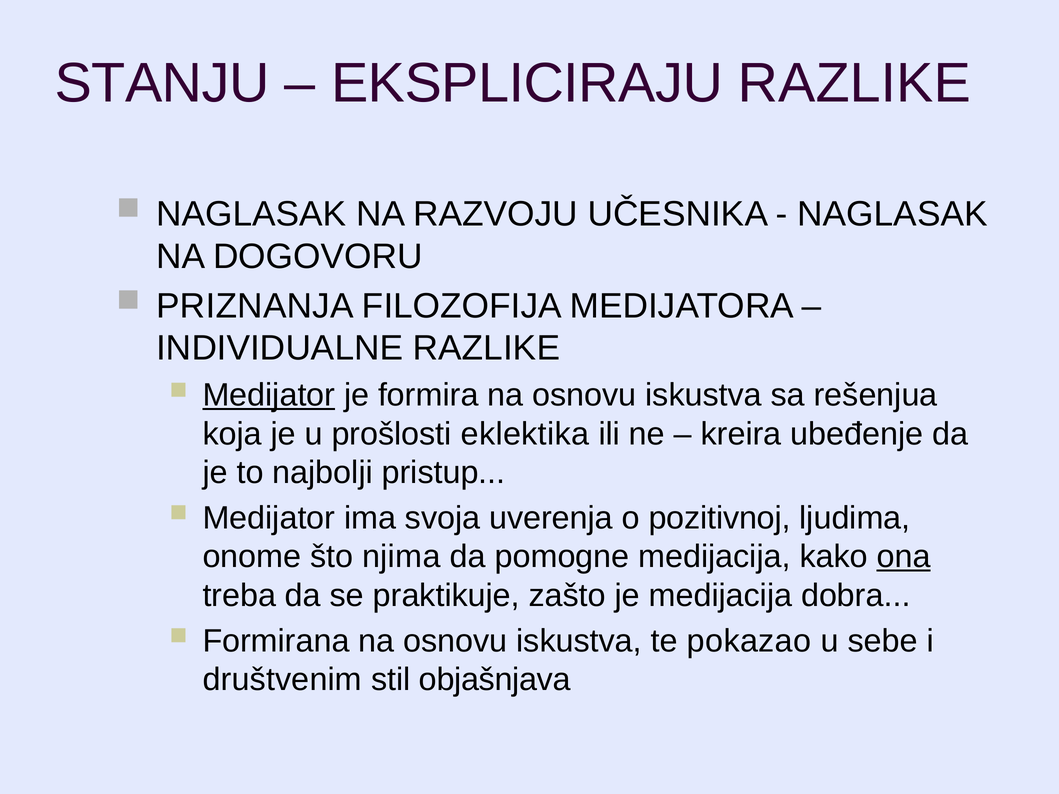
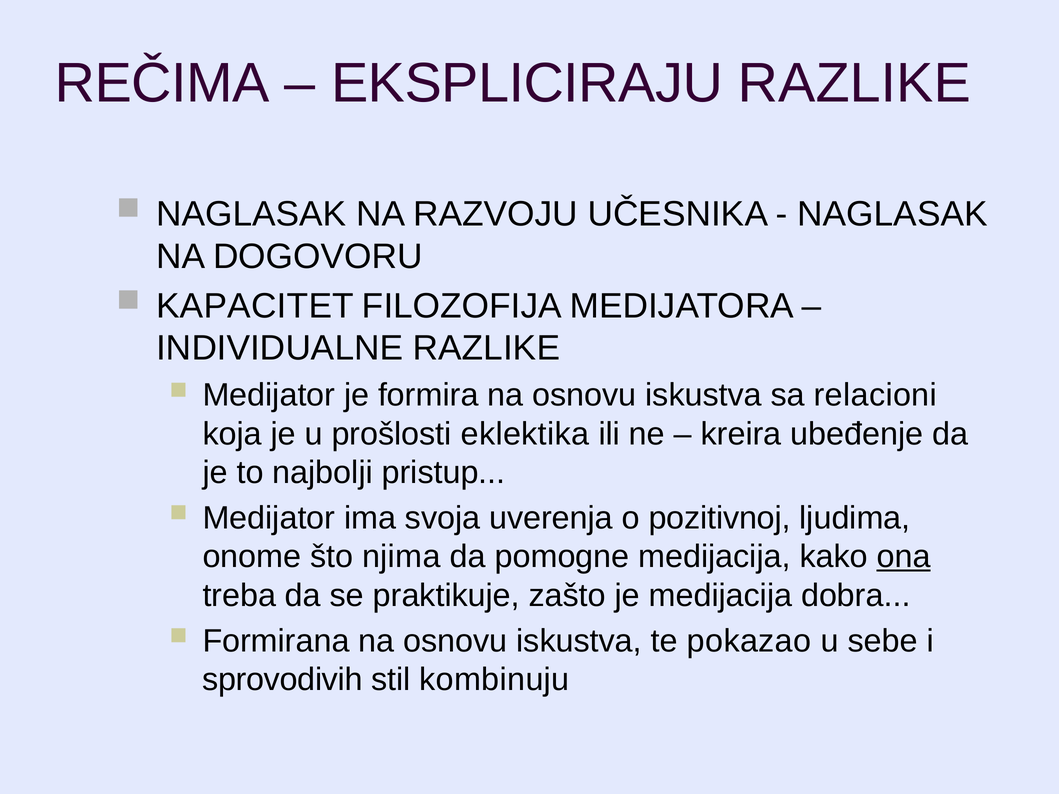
STANJU: STANJU -> REČIMA (162, 83)
PRIZNANJA: PRIZNANJA -> KAPACITET (255, 306)
Medijator underline: present -> none (269, 395)
rešenjua: rešenjua -> relacioni (875, 395)
društvenim: društvenim -> sprovodivih (282, 680)
objašnjava: objašnjava -> kombinuju (494, 680)
